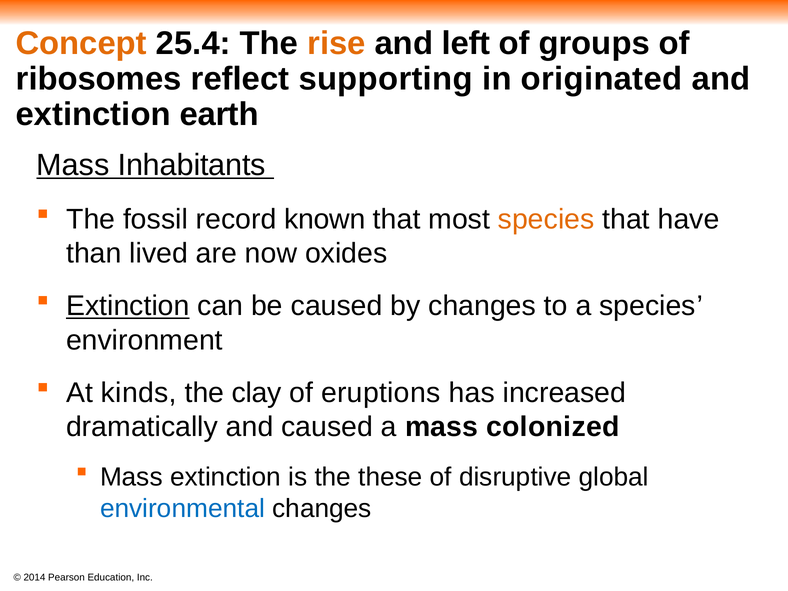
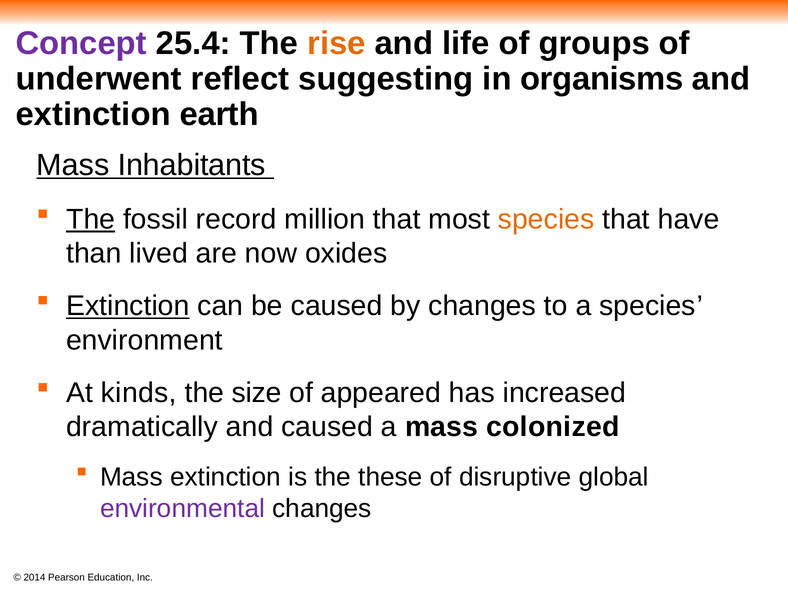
Concept colour: orange -> purple (81, 43)
left: left -> life (466, 43)
ribosomes: ribosomes -> underwent (99, 79)
supporting: supporting -> suggesting (386, 79)
originated: originated -> organisms (602, 79)
The underline: none -> present (91, 219)
known: known -> million (325, 219)
clay: clay -> size (257, 393)
eruptions: eruptions -> appeared (381, 393)
environmental colour: blue -> purple (183, 509)
